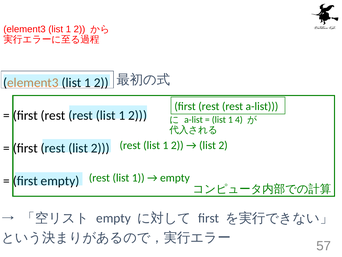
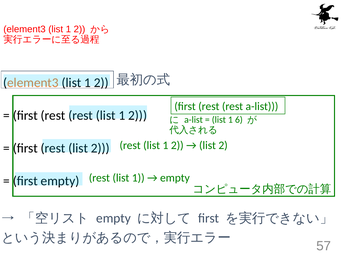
4: 4 -> 6 (239, 119)
